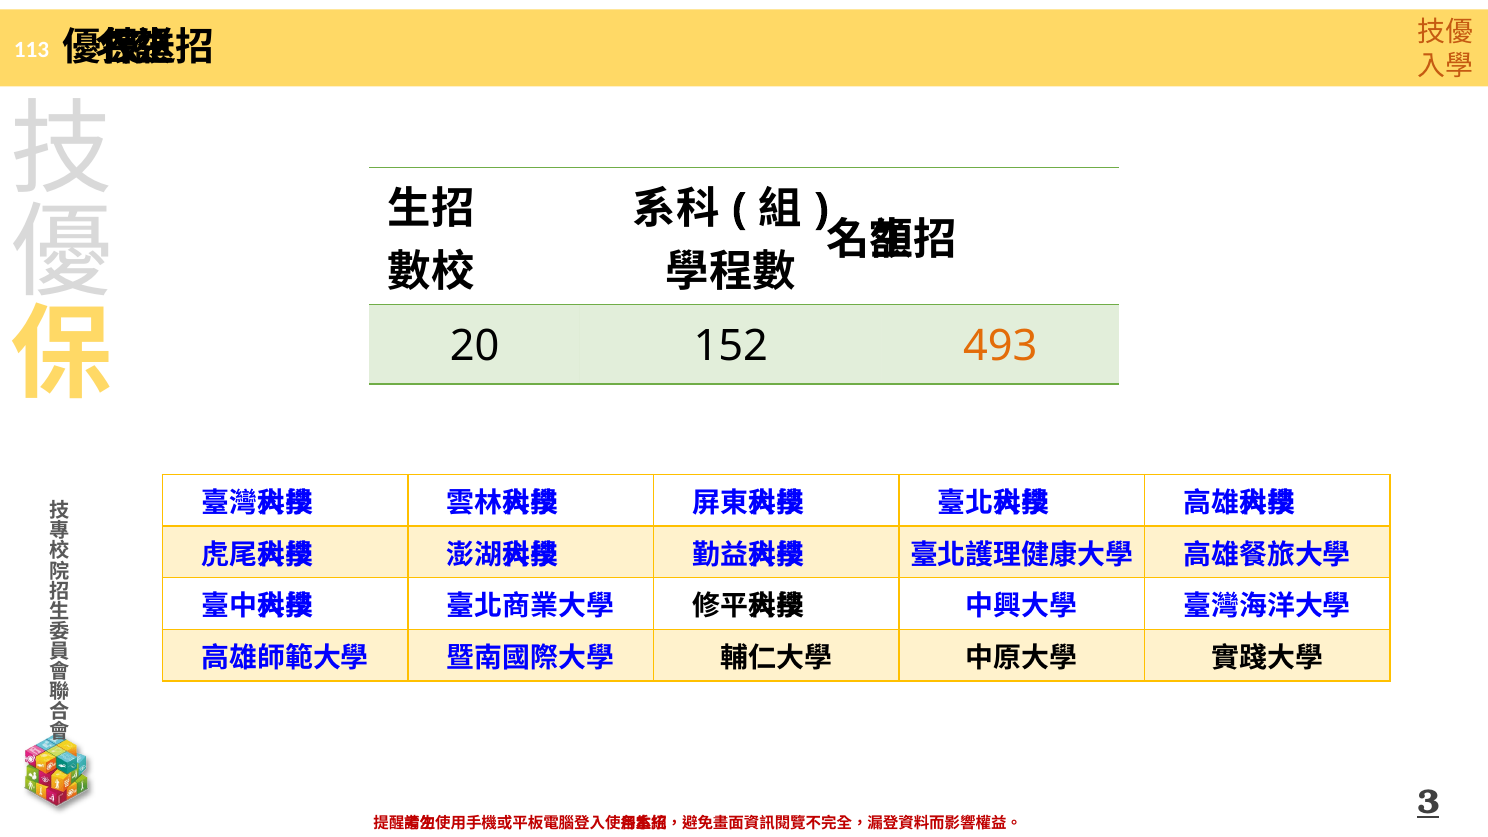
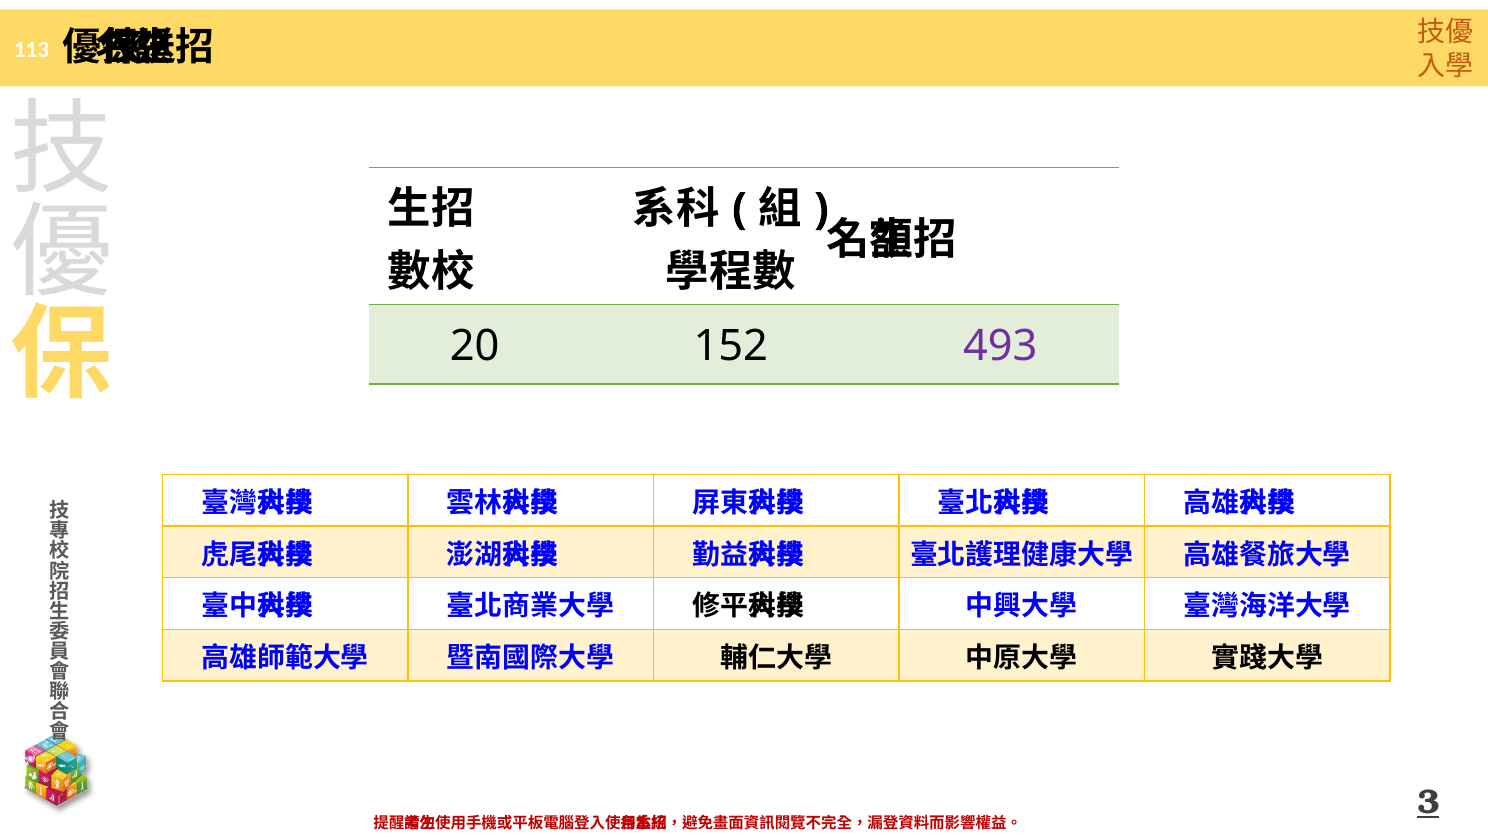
493 colour: orange -> purple (1000, 347)
